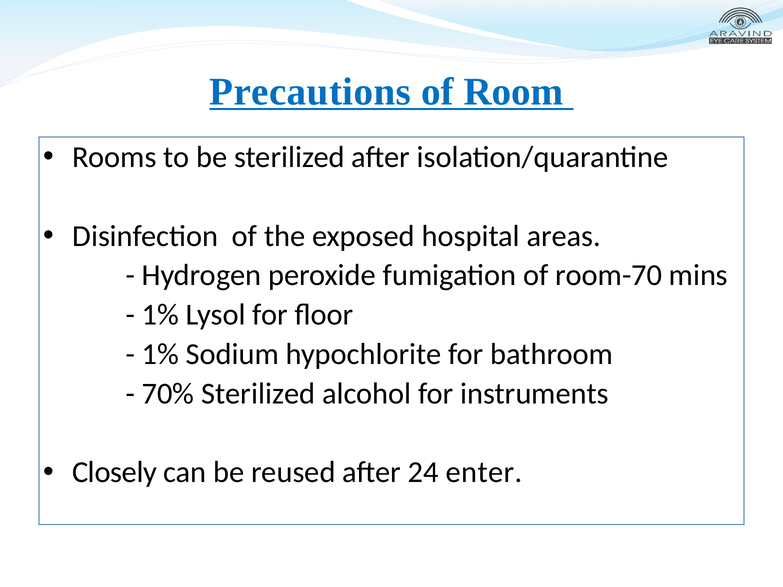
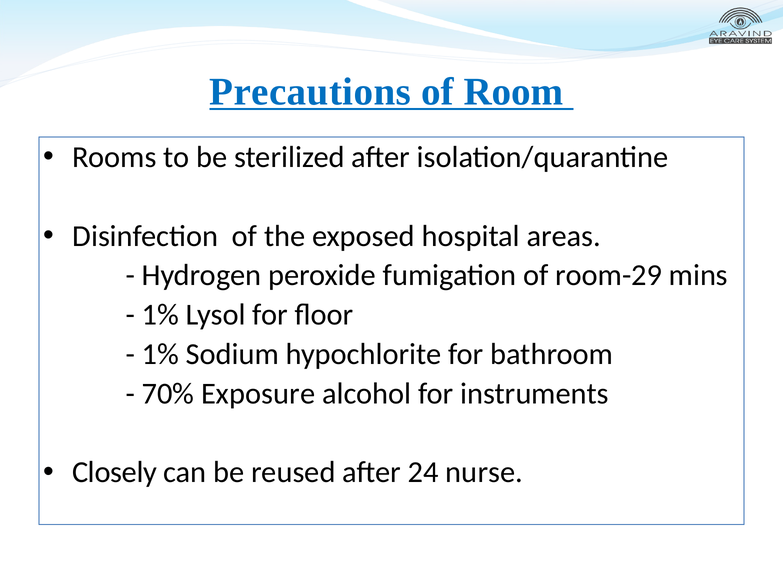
room-70: room-70 -> room-29 (609, 275)
70% Sterilized: Sterilized -> Exposure (258, 394)
enter: enter -> nurse (484, 473)
